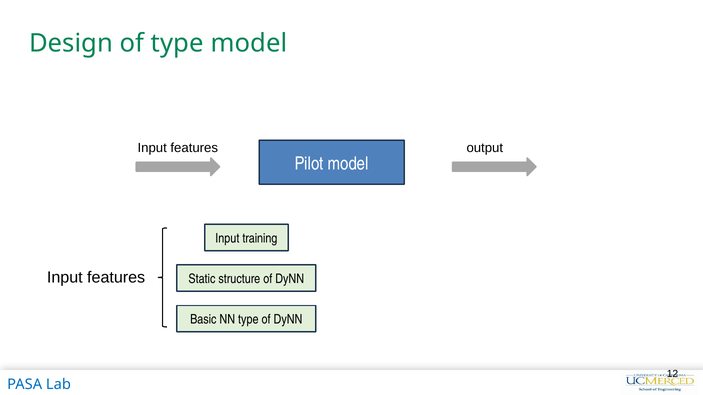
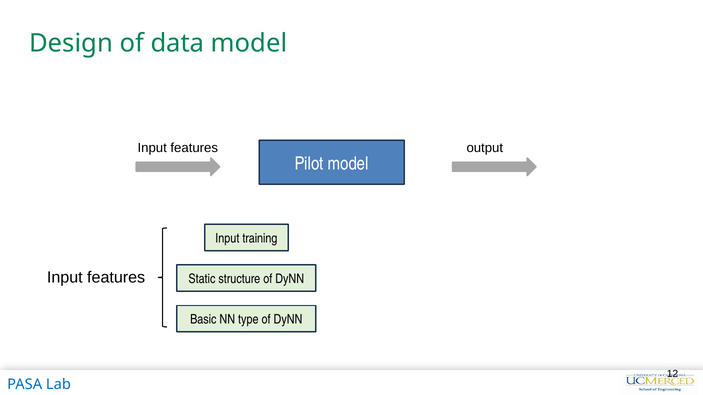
of type: type -> data (177, 43)
